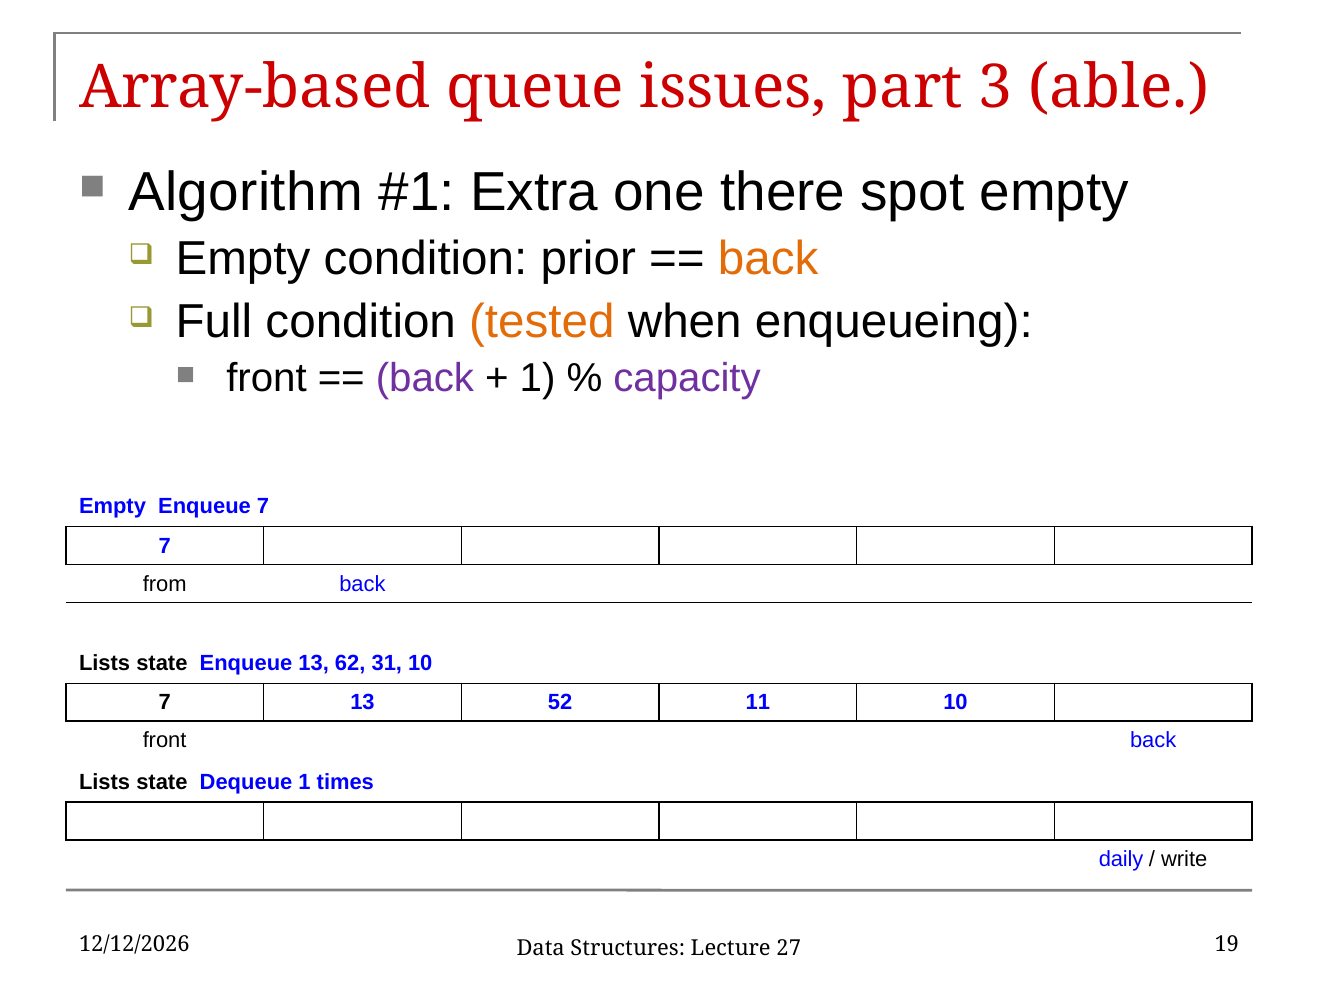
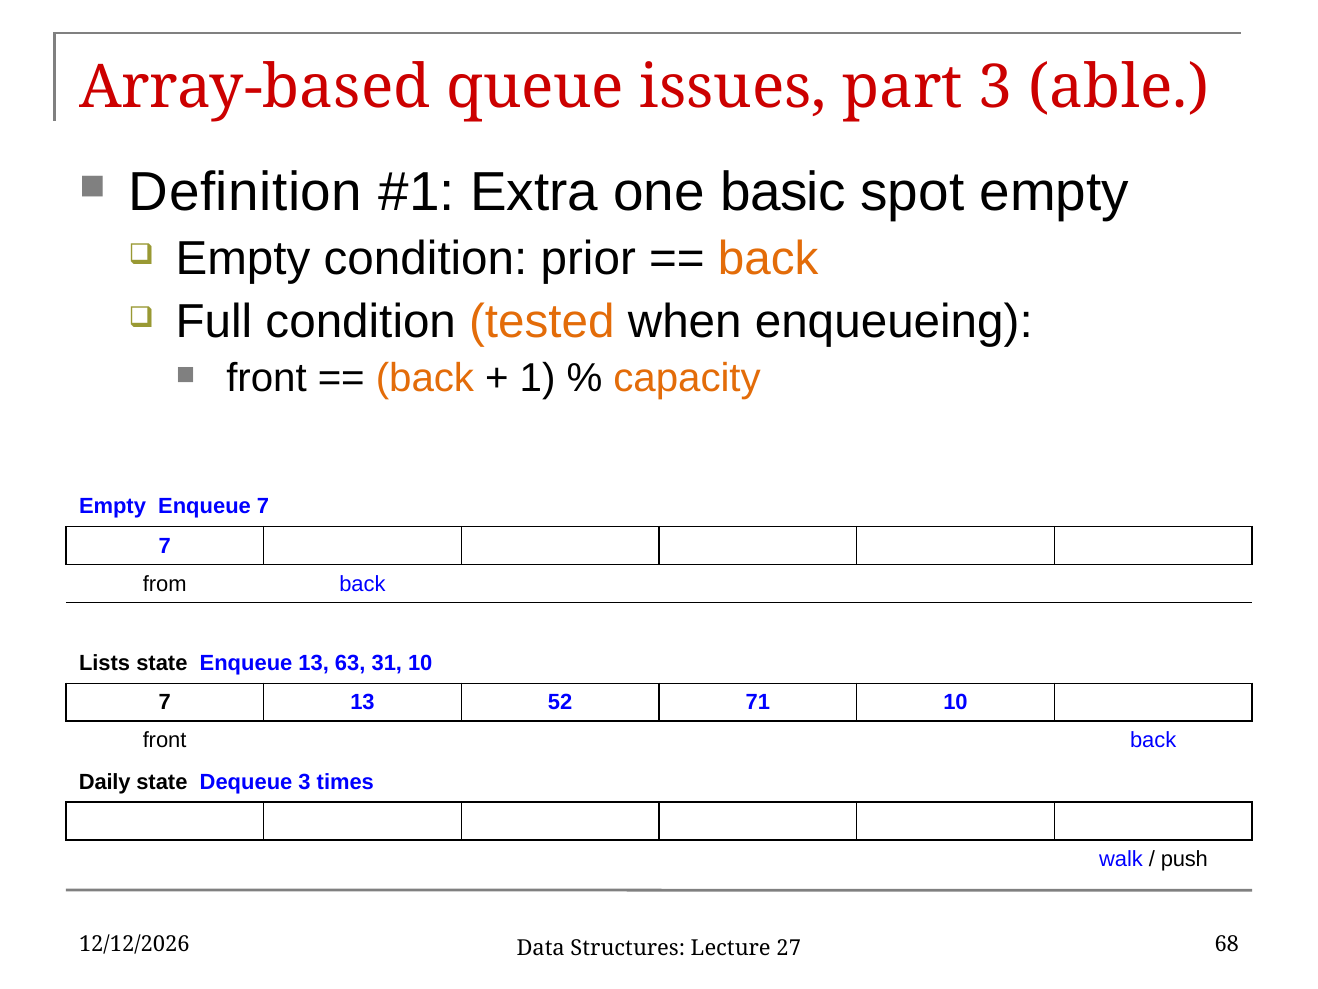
Algorithm: Algorithm -> Definition (246, 192)
there: there -> basic (783, 192)
back colour: purple -> orange (425, 378)
capacity colour: purple -> orange (687, 378)
62: 62 -> 63 (350, 663)
11: 11 -> 71 (758, 702)
Lists: Lists -> Daily (105, 781)
Dequeue 1: 1 -> 3 (304, 781)
daily: daily -> walk (1121, 859)
write: write -> push (1184, 859)
19: 19 -> 68 (1227, 944)
